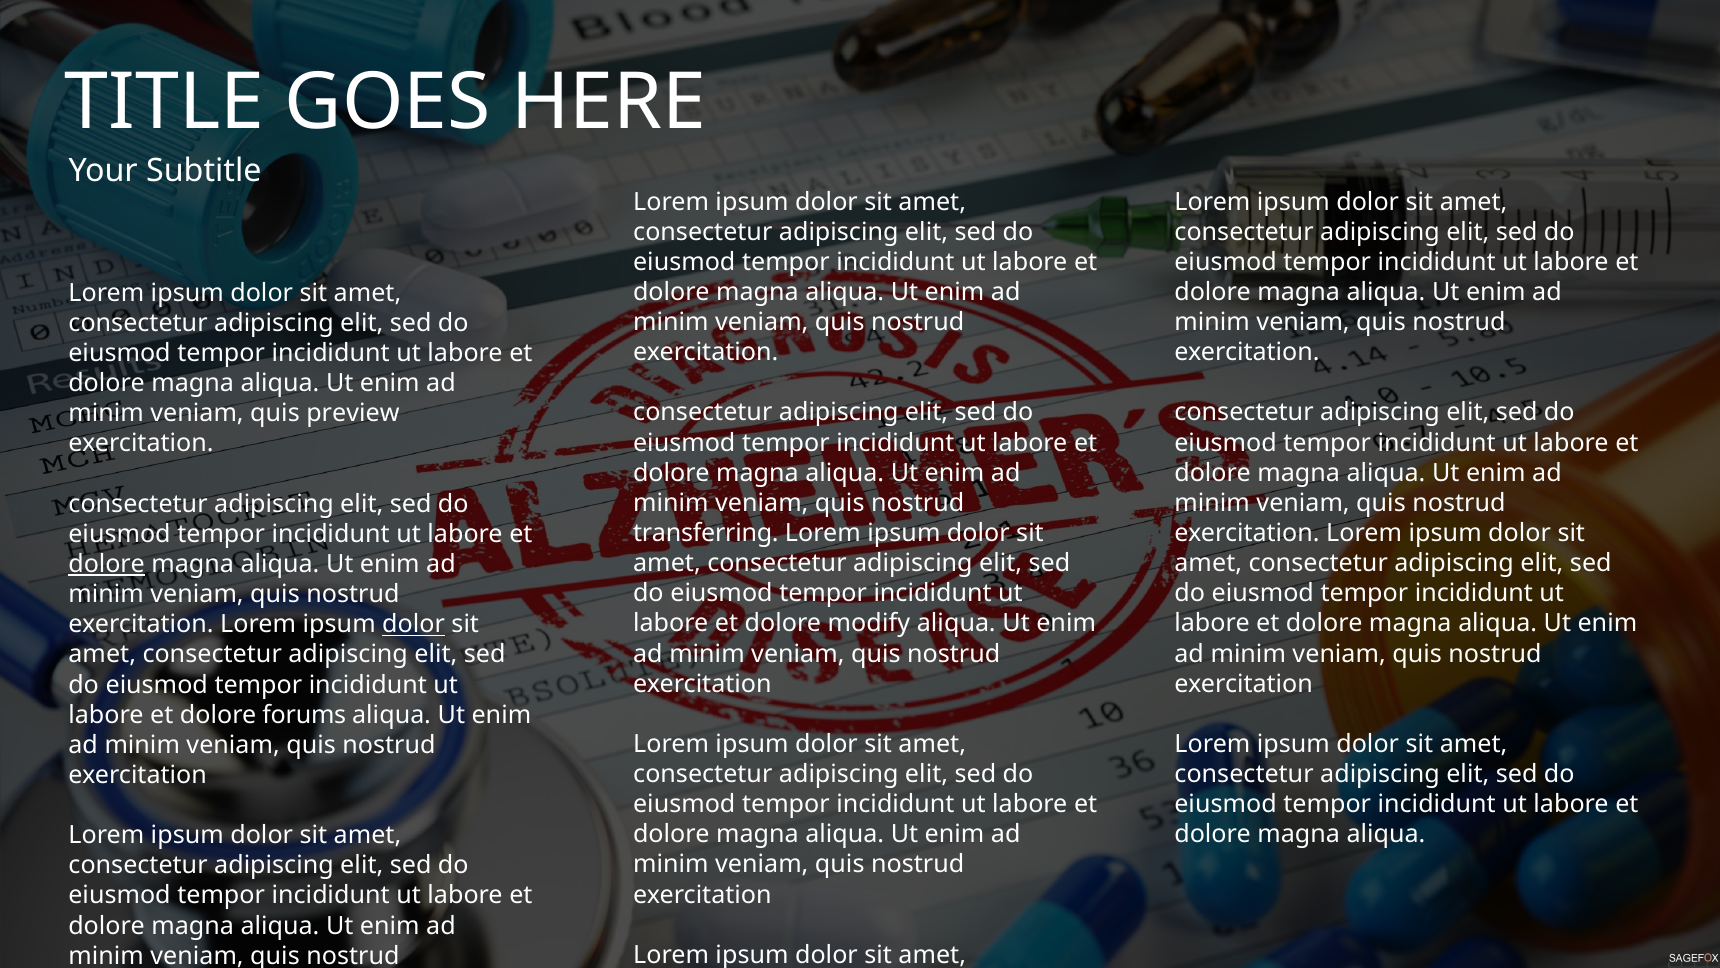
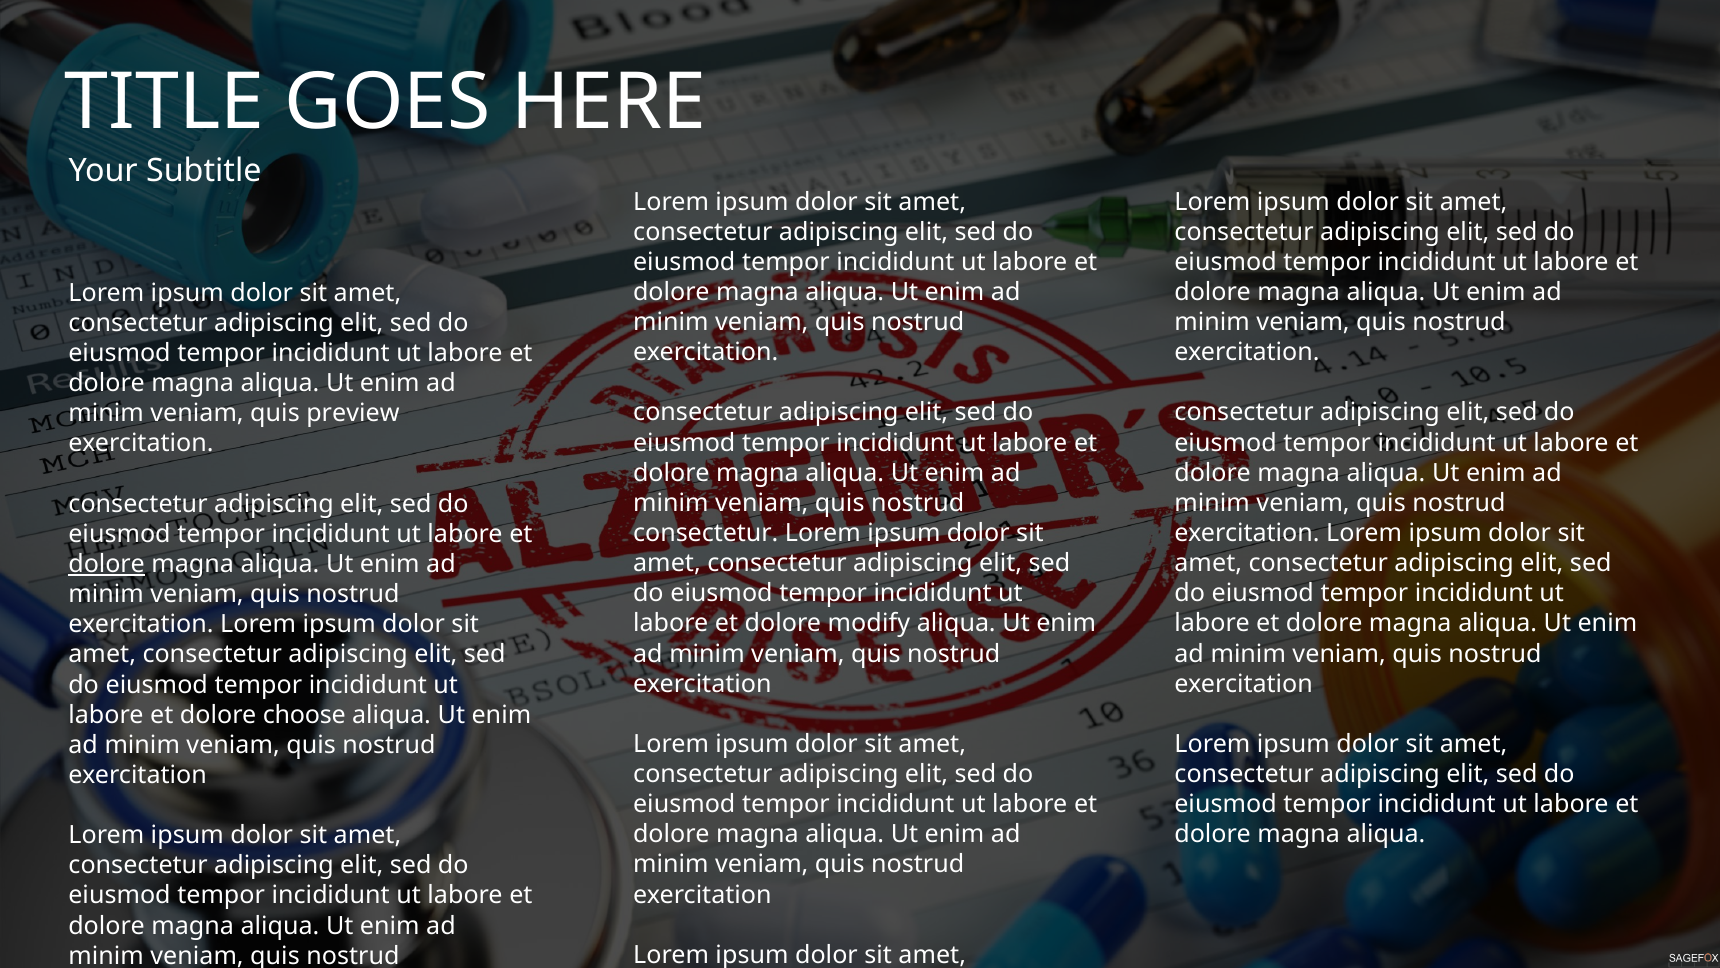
transferring: transferring -> consectetur (706, 533)
dolor underline: present -> none (414, 624)
forums: forums -> choose (304, 715)
